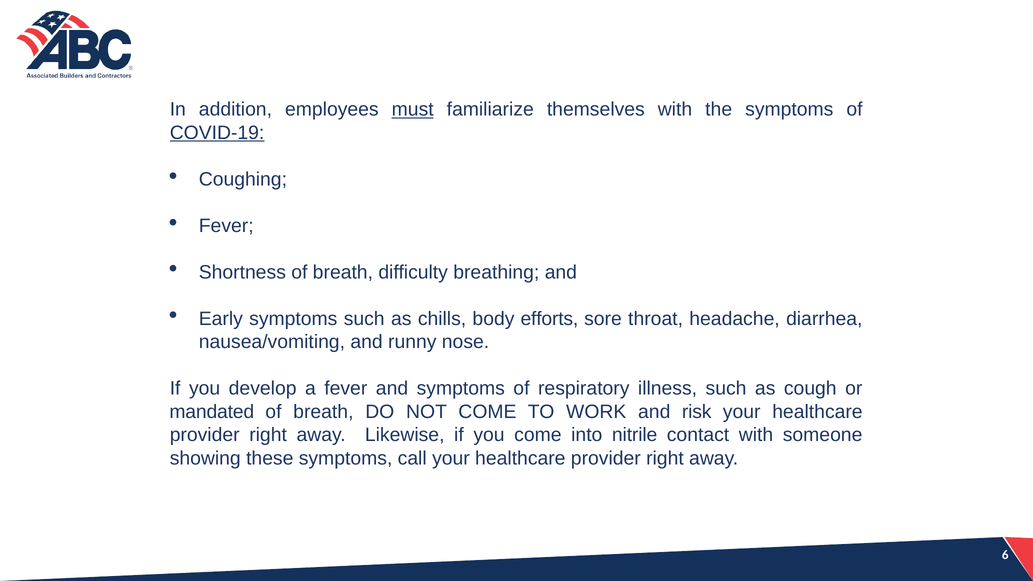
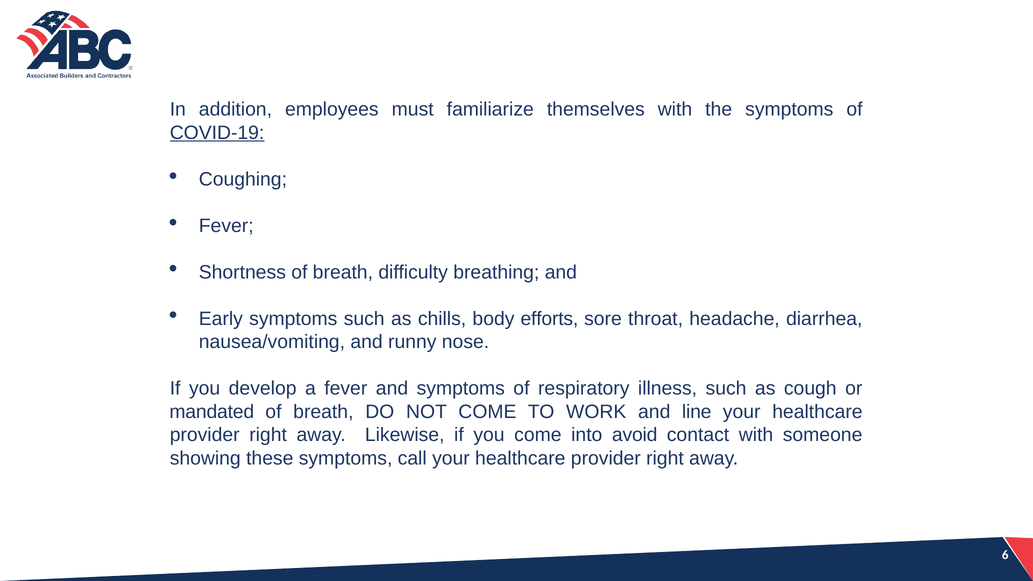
must underline: present -> none (413, 110)
risk: risk -> line (697, 412)
nitrile: nitrile -> avoid (635, 435)
